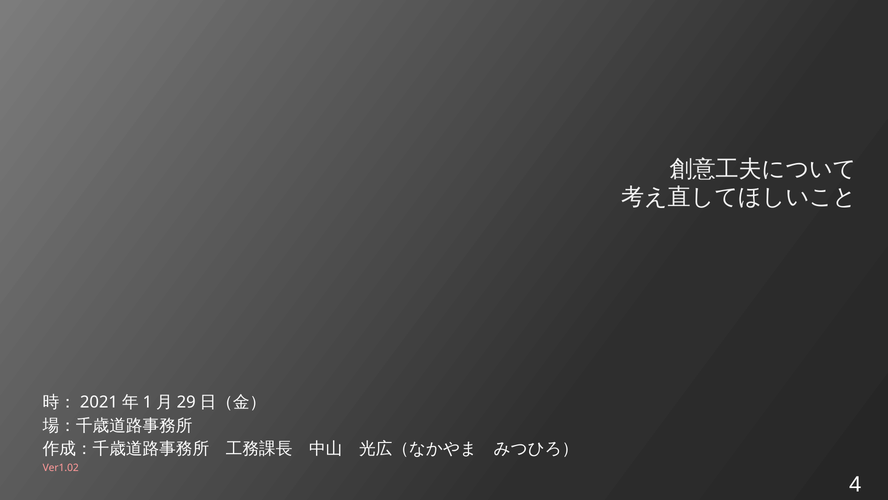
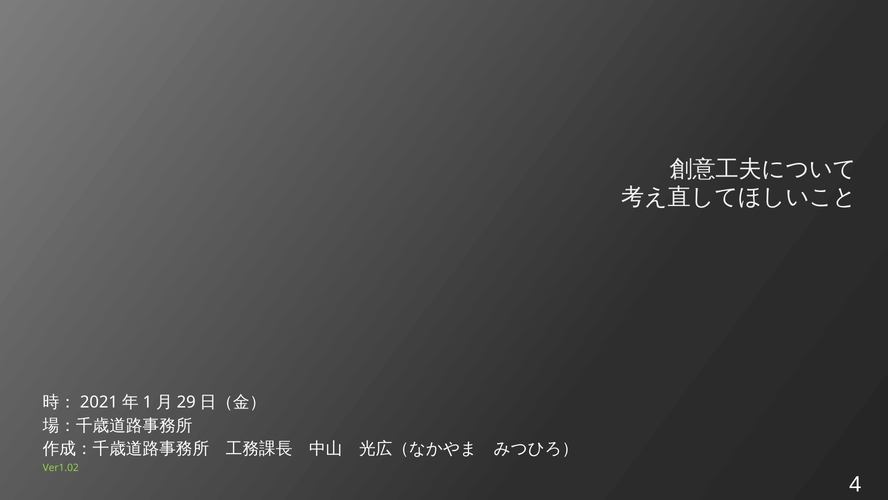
Ver1.02 colour: pink -> light green (61, 467)
